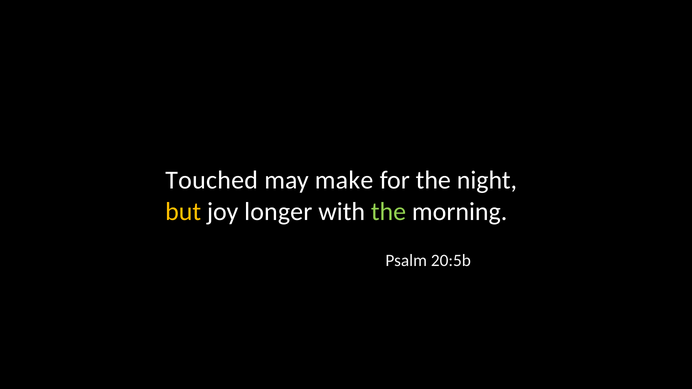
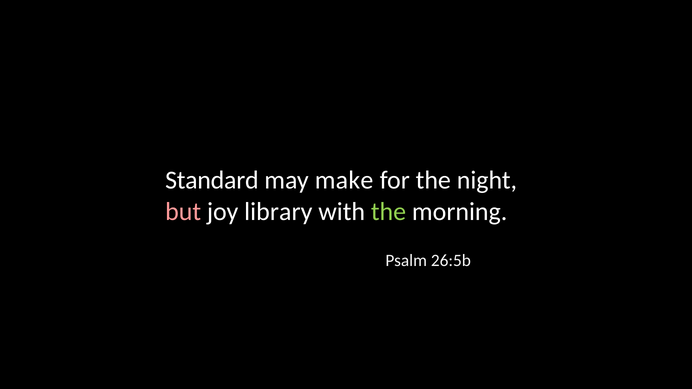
Touched: Touched -> Standard (212, 180)
but colour: yellow -> pink (183, 212)
longer: longer -> library (278, 212)
20:5b: 20:5b -> 26:5b (451, 261)
